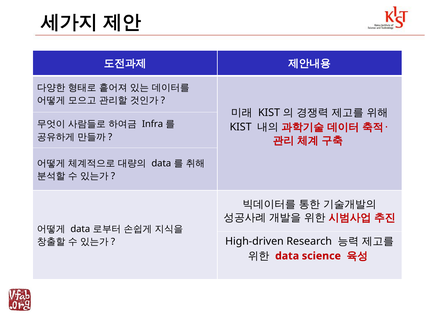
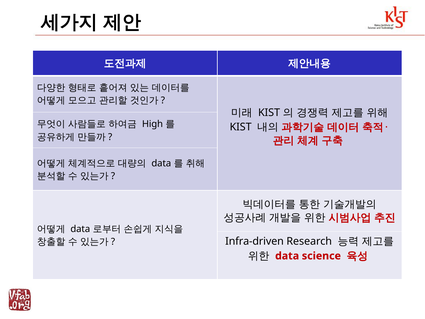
Infra: Infra -> High (152, 124)
High-driven: High-driven -> Infra-driven (254, 241)
